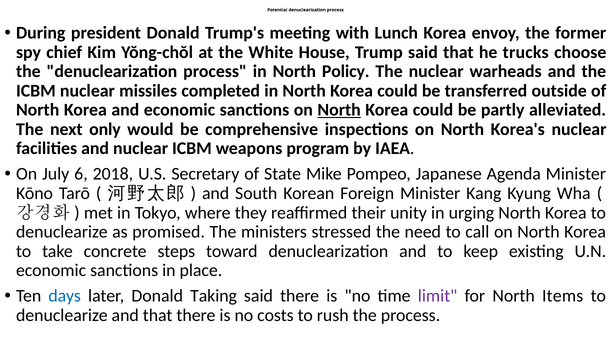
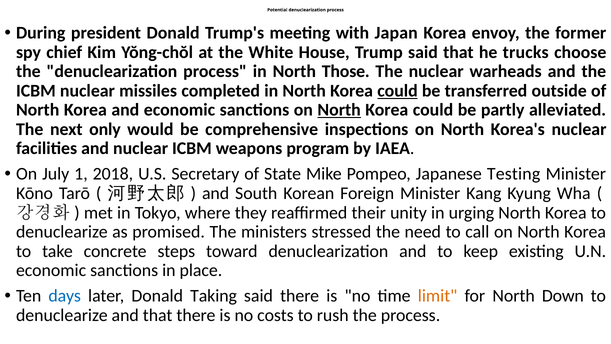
Lunch: Lunch -> Japan (396, 33)
Policy: Policy -> Those (346, 71)
could underline: none -> present (397, 91)
6: 6 -> 1 (81, 174)
Agenda: Agenda -> Testing (514, 174)
limit colour: purple -> orange (438, 296)
Items: Items -> Down (563, 296)
